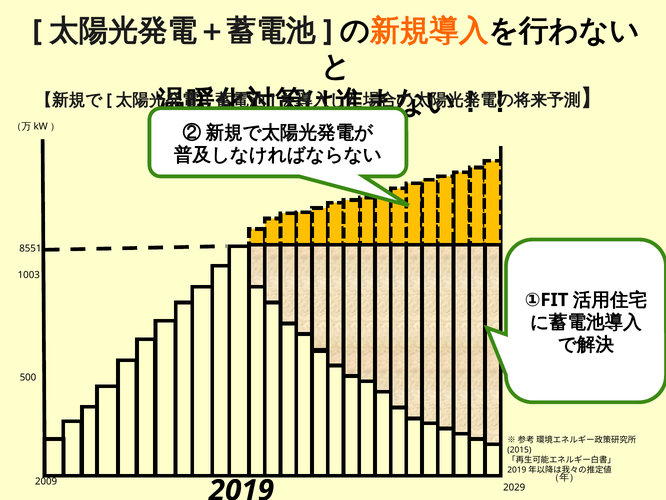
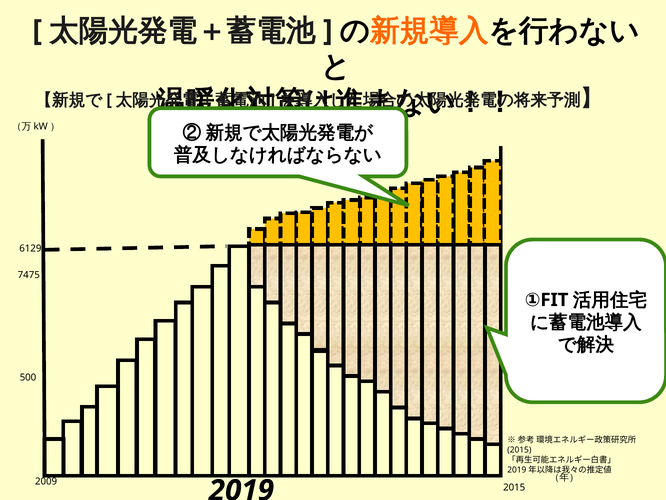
8551: 8551 -> 6129 (30, 248)
1003: 1003 -> 7475 (29, 275)
2029: 2029 -> 2015 (514, 487)
